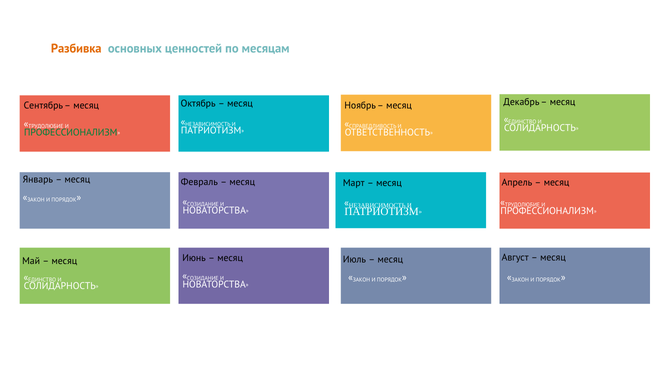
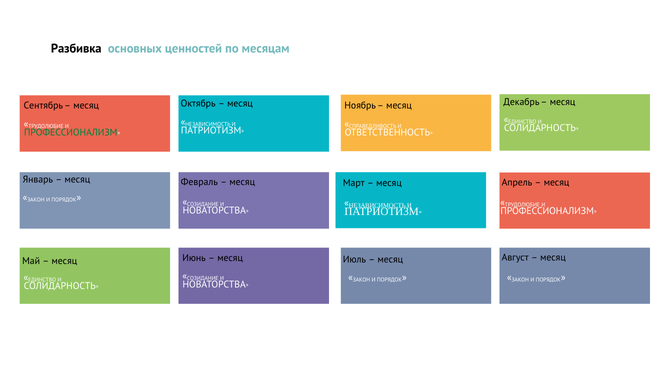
Разбивка colour: orange -> black (76, 49)
